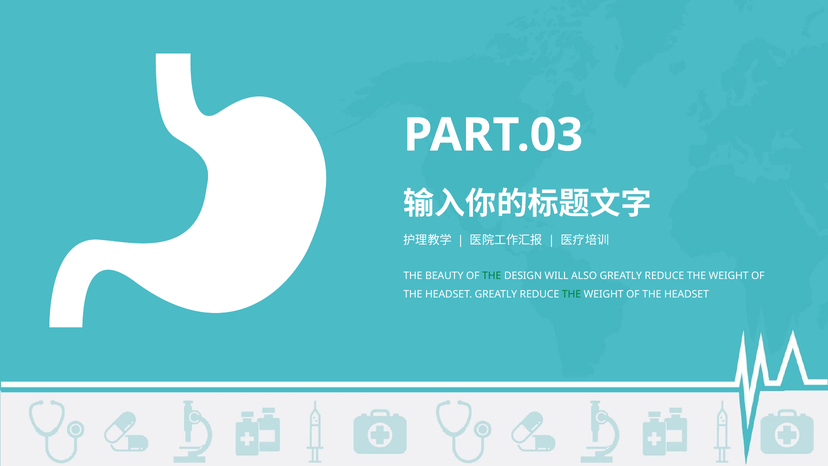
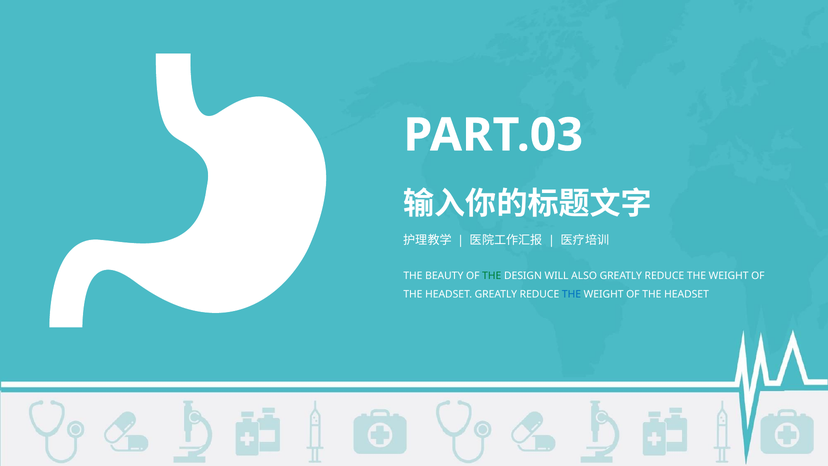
THE colour: green -> blue (571, 294)
